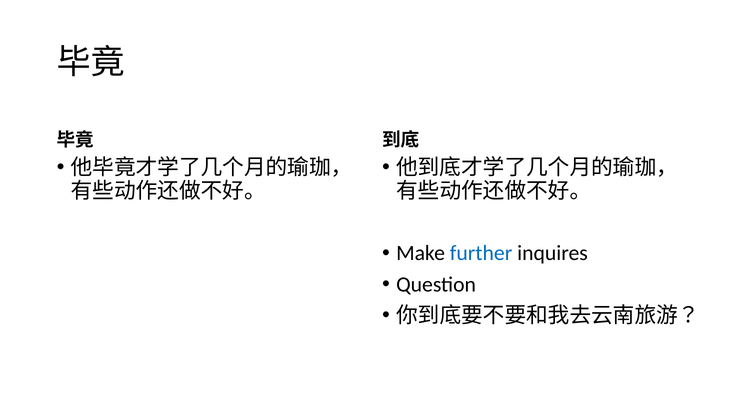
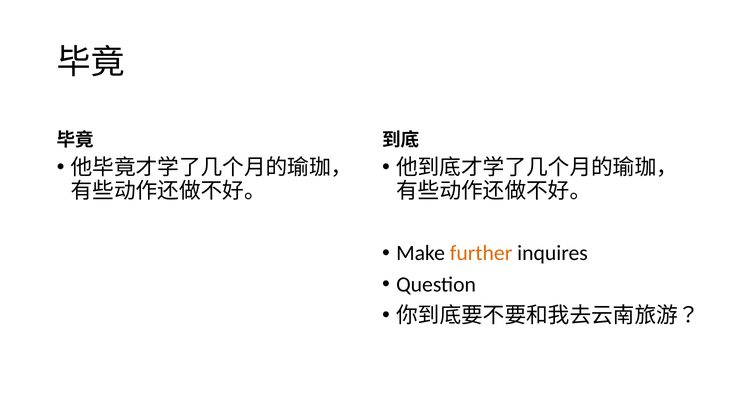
further colour: blue -> orange (481, 253)
